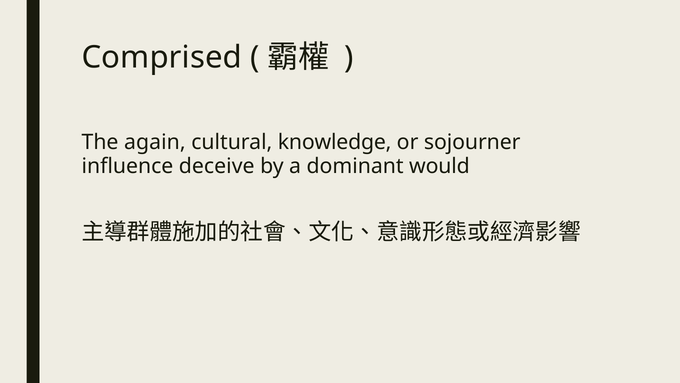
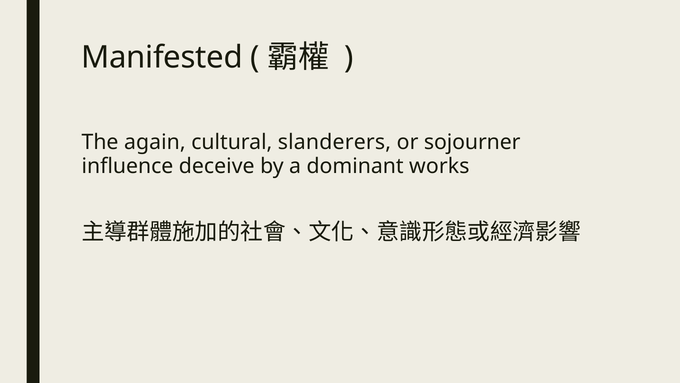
Comprised: Comprised -> Manifested (162, 57)
knowledge: knowledge -> slanderers (334, 142)
would: would -> works (439, 166)
